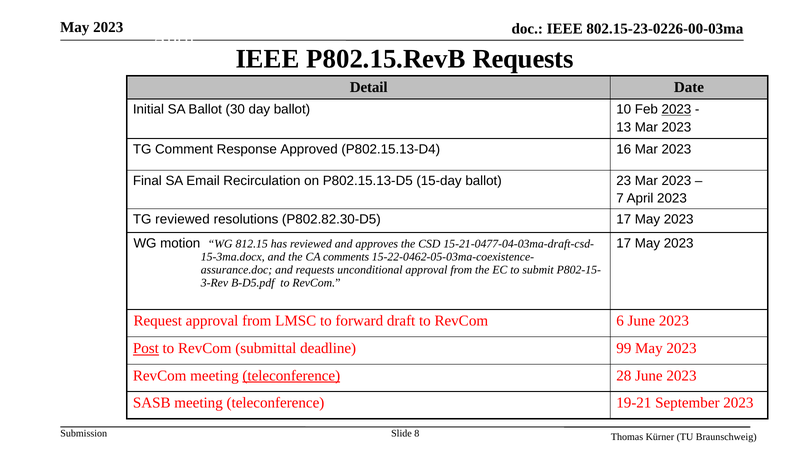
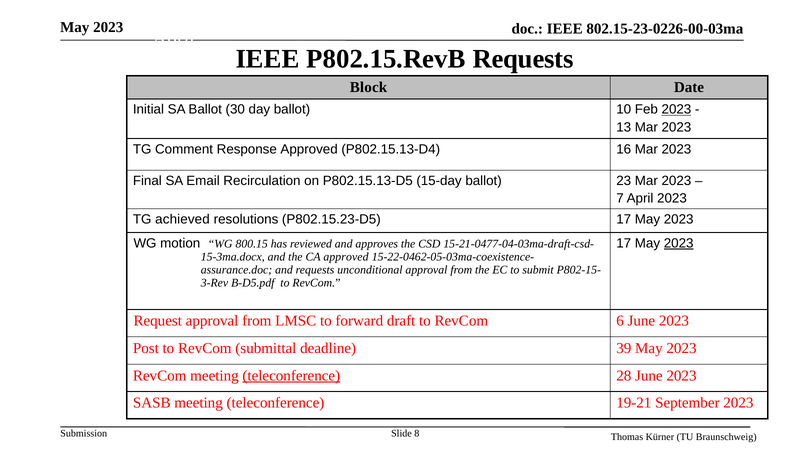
Detail: Detail -> Block (369, 87)
TG reviewed: reviewed -> achieved (182, 220)
P802.82.30-D5: P802.82.30-D5 -> P802.15.23-D5 (331, 220)
812.15: 812.15 -> 800.15 (252, 244)
2023 underline: none -> present (679, 243)
CA comments: comments -> approved (346, 257)
Post underline: present -> none (146, 349)
99: 99 -> 39 (624, 349)
